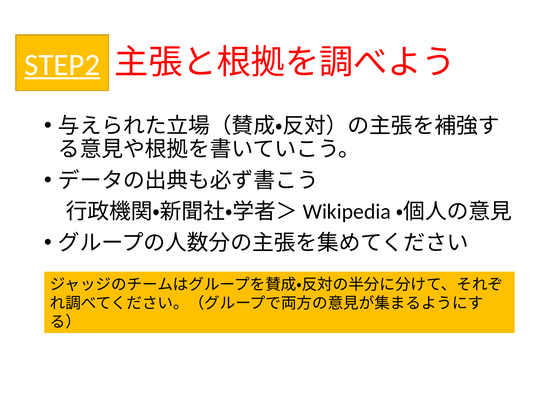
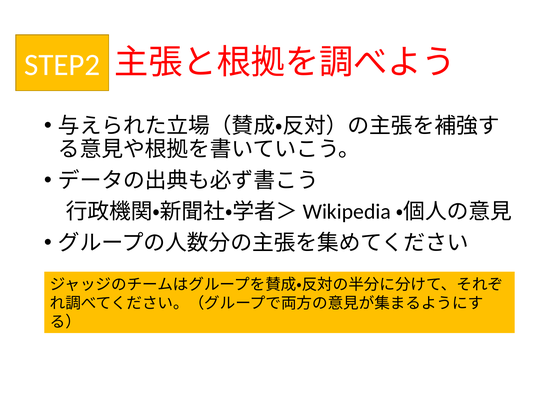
STEP2 underline: present -> none (62, 65)
